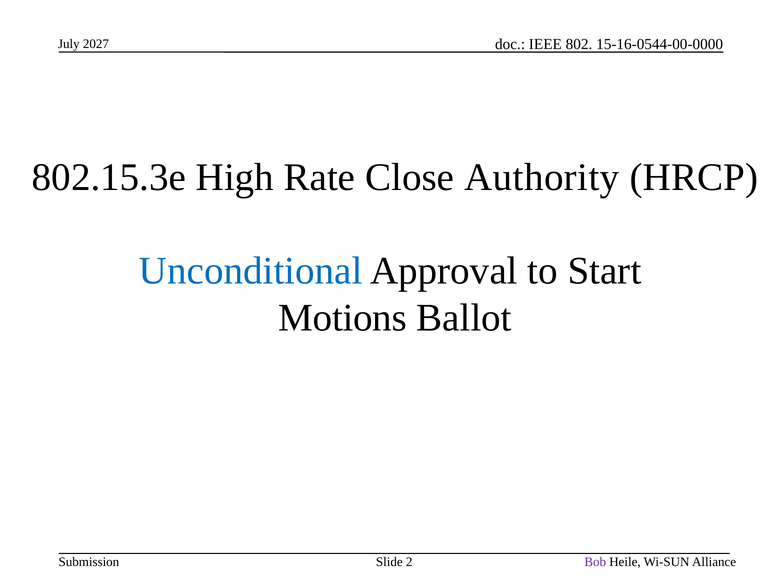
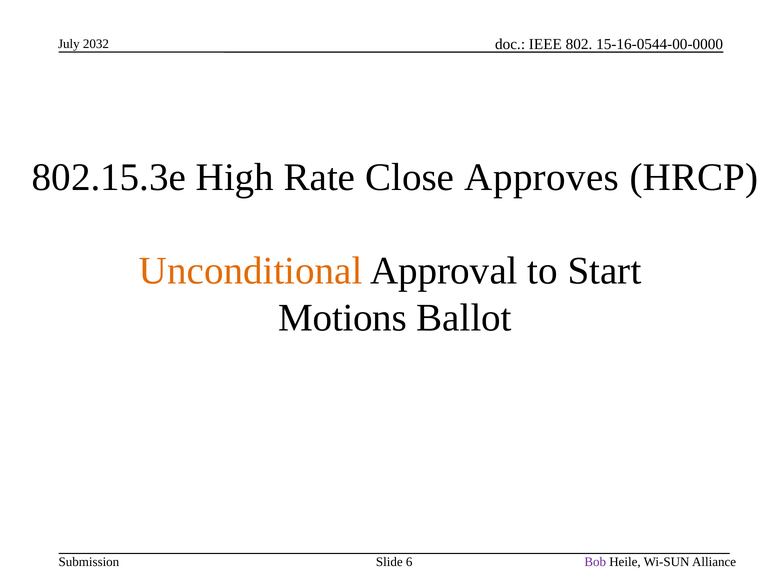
2027: 2027 -> 2032 (96, 44)
Authority: Authority -> Approves (542, 177)
Unconditional colour: blue -> orange (251, 271)
2: 2 -> 6 (409, 562)
